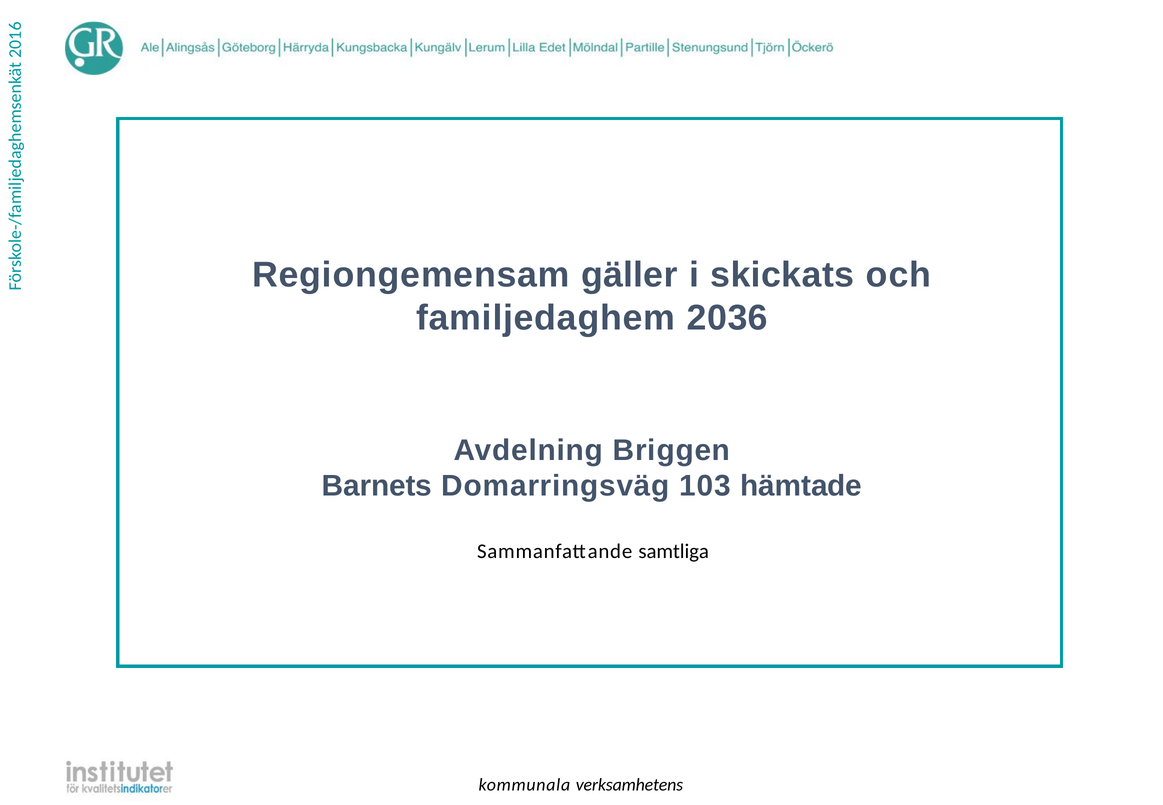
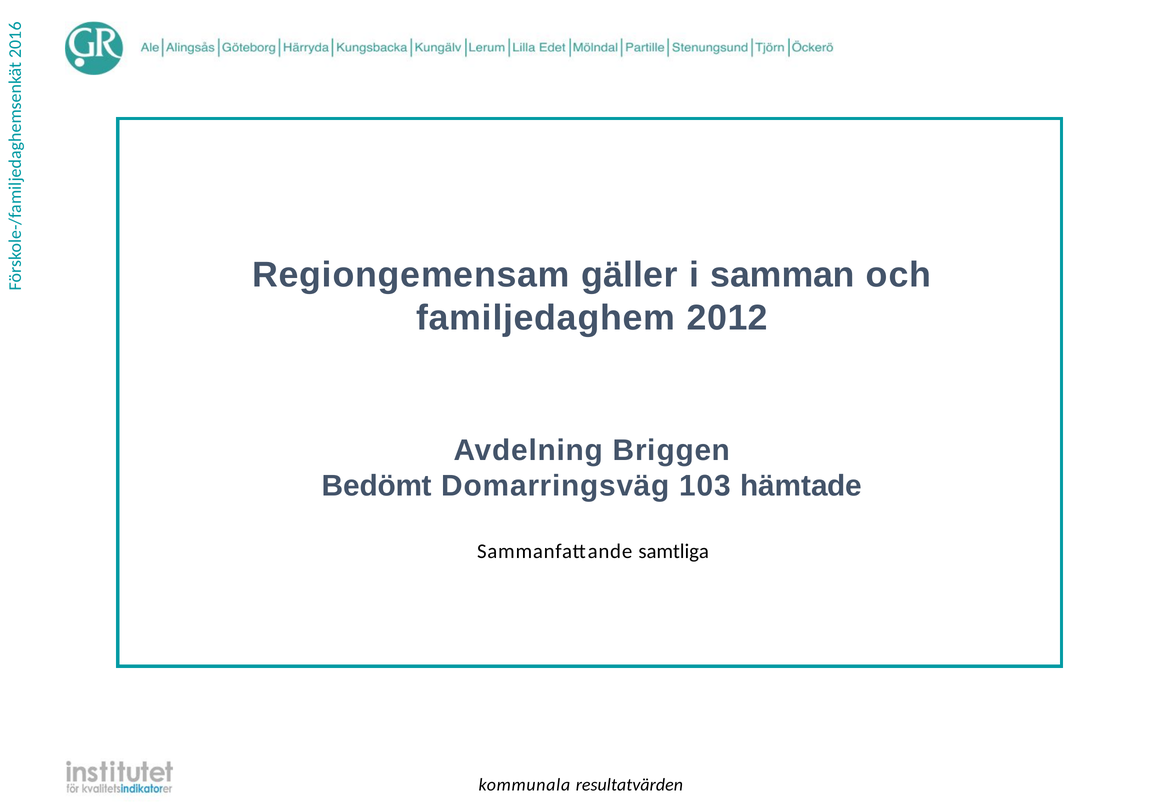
skickats: skickats -> samman (783, 275)
2036: 2036 -> 2012 (727, 318)
Barnets: Barnets -> Bedömt (377, 486)
verksamhetens: verksamhetens -> resultatvärden (629, 785)
